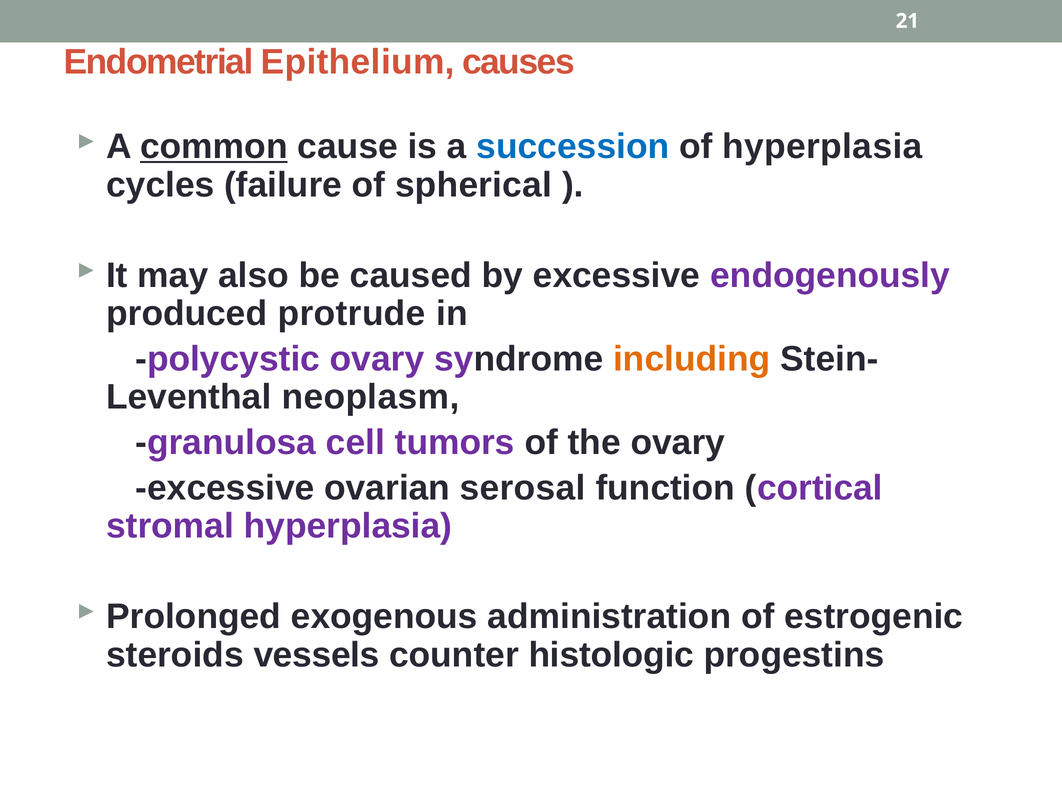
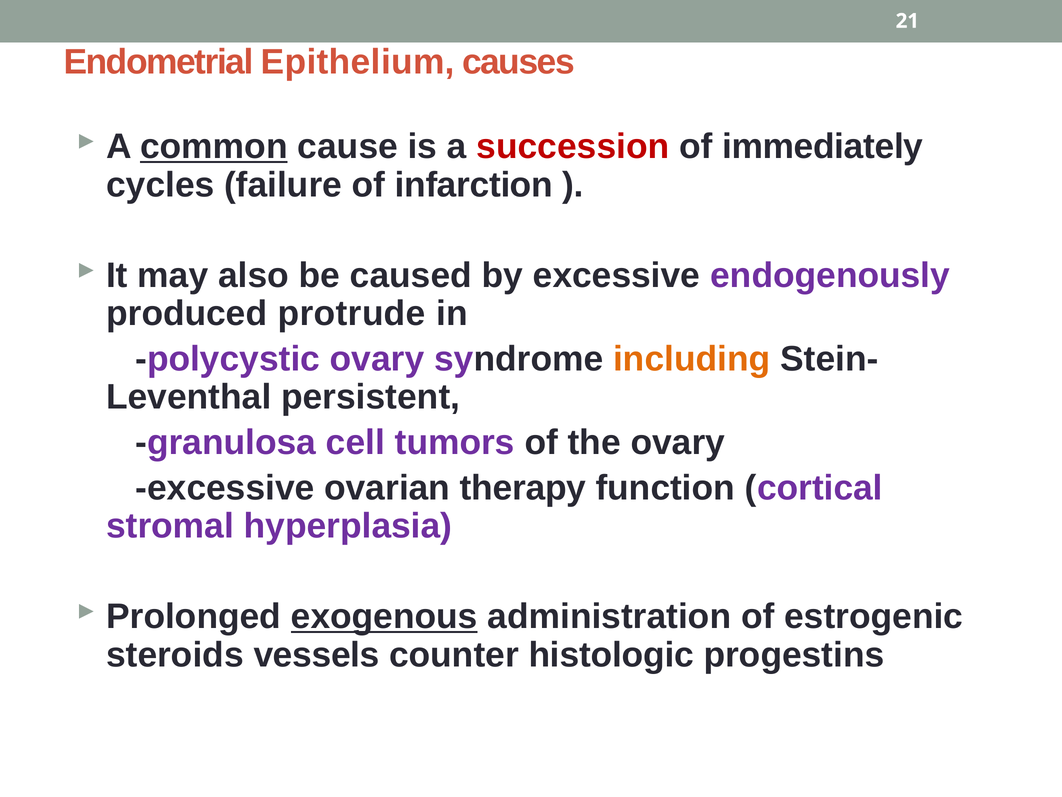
succession colour: blue -> red (573, 146)
of hyperplasia: hyperplasia -> immediately (823, 146)
spherical: spherical -> infarction (474, 185)
neoplasm: neoplasm -> persistent (371, 397)
serosal: serosal -> therapy (523, 488)
exogenous underline: none -> present (384, 616)
